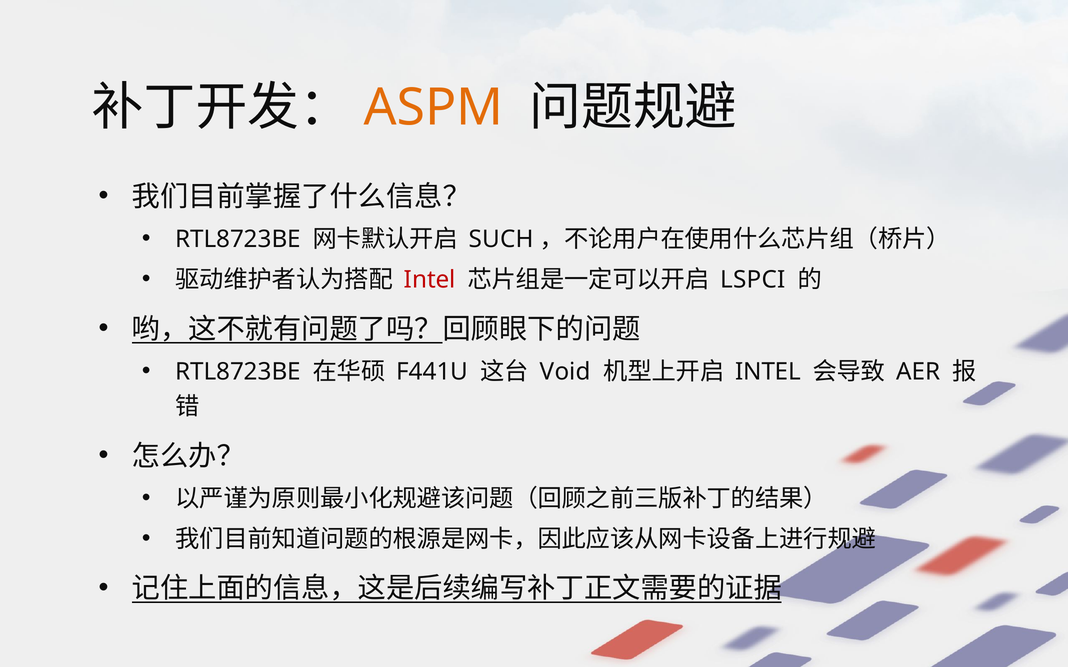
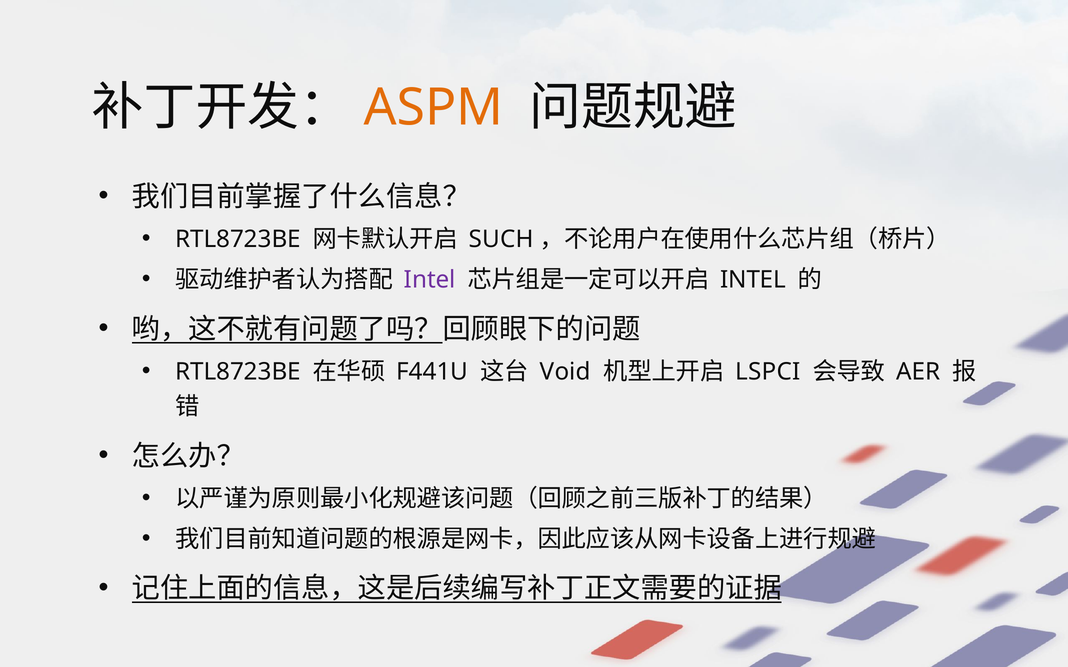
Intel colour: red -> purple (430, 280)
LSPCI: LSPCI -> INTEL (753, 280)
INTEL: INTEL -> LSPCI (768, 372)
